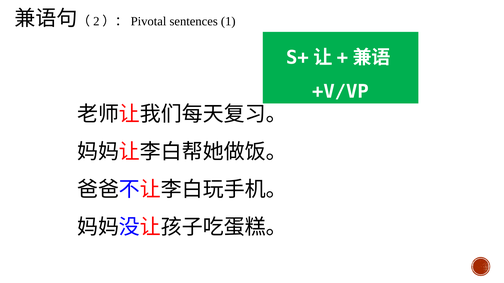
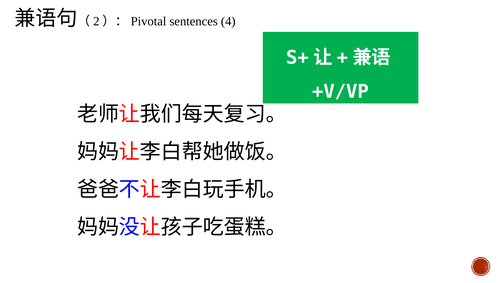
1: 1 -> 4 (228, 21)
